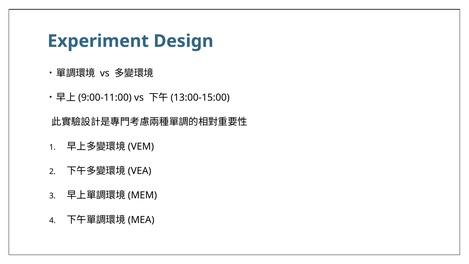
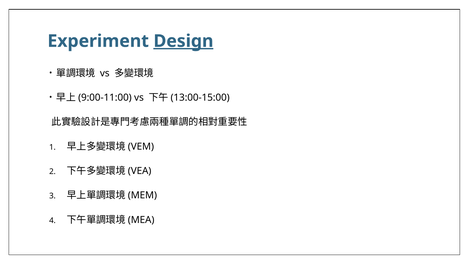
Design underline: none -> present (183, 41)
